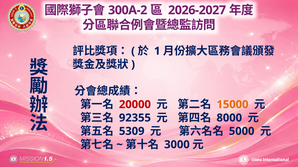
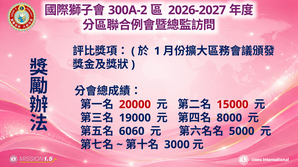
15000 colour: orange -> red (232, 105)
92355: 92355 -> 19000 (135, 118)
5309: 5309 -> 6060 (132, 132)
